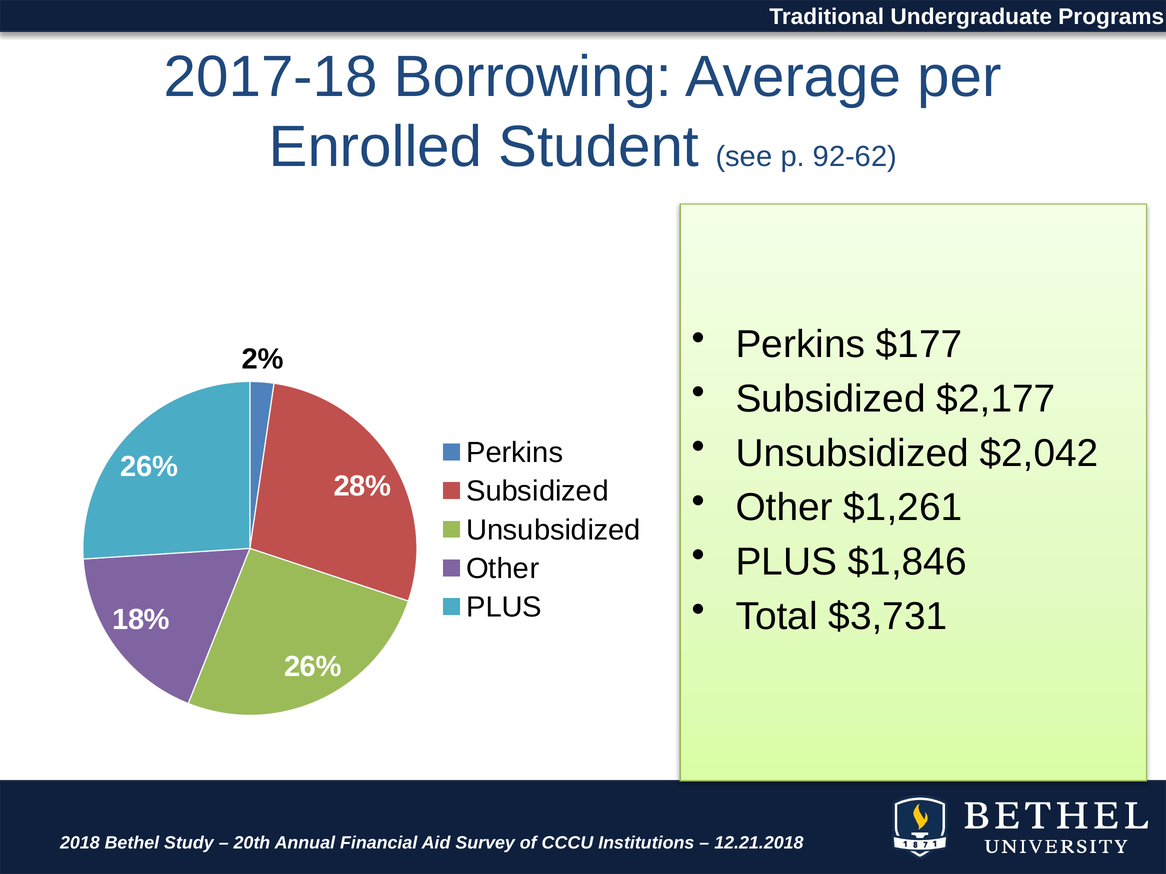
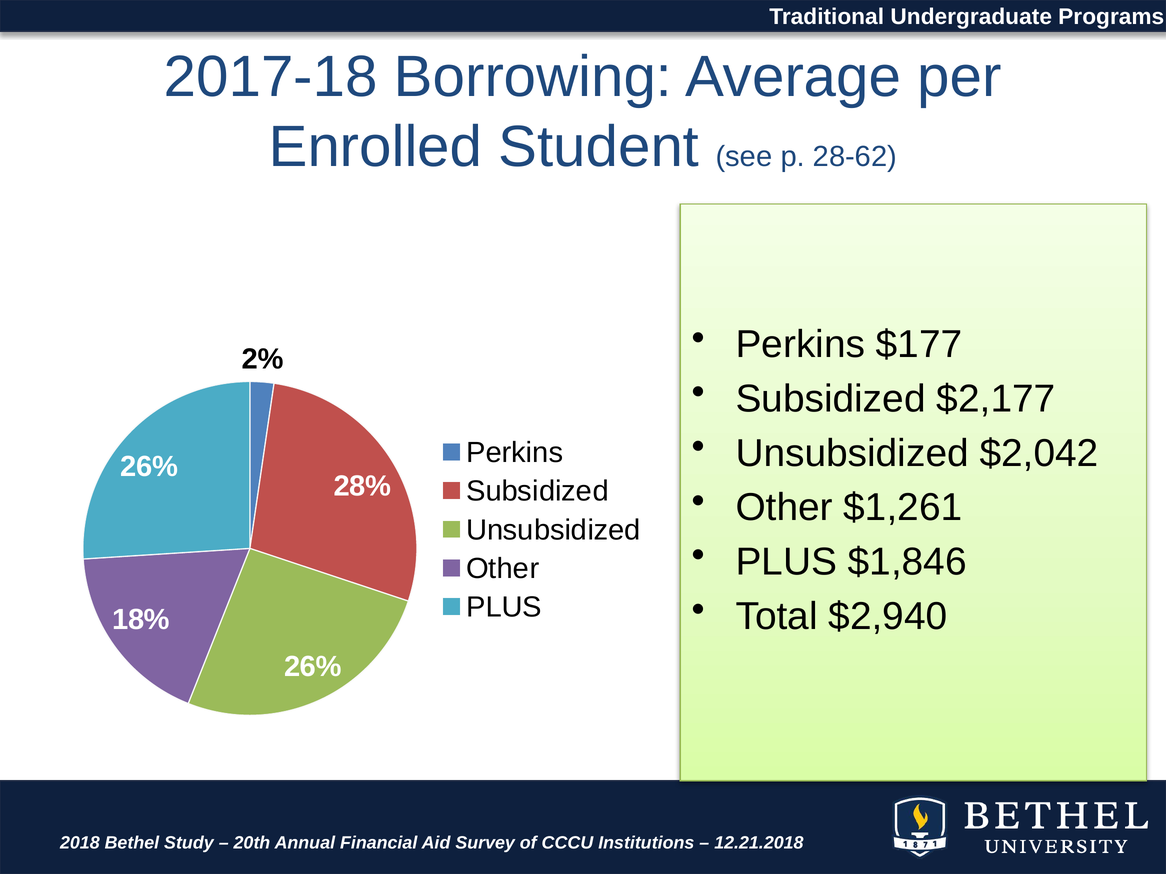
92-62: 92-62 -> 28-62 (855, 157)
$3,731: $3,731 -> $2,940 (888, 617)
